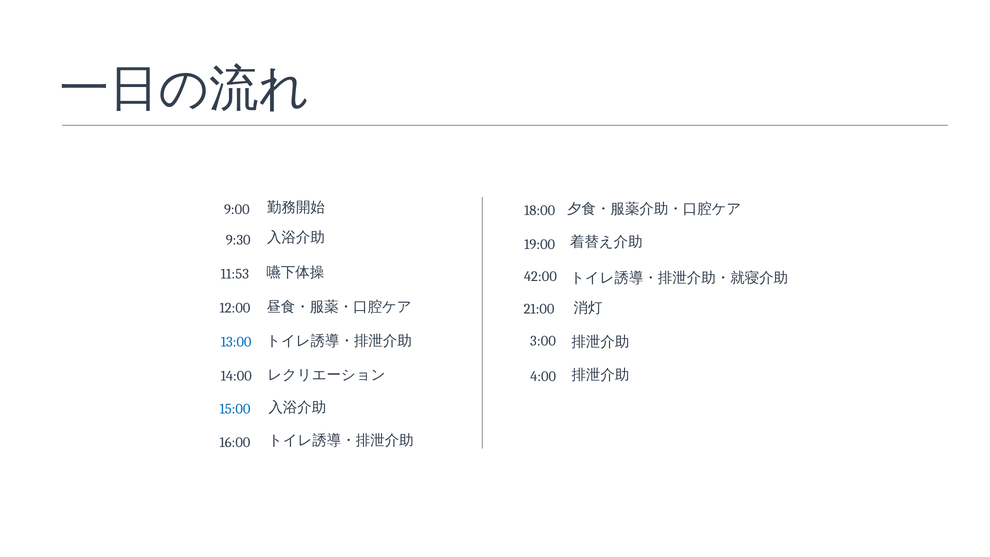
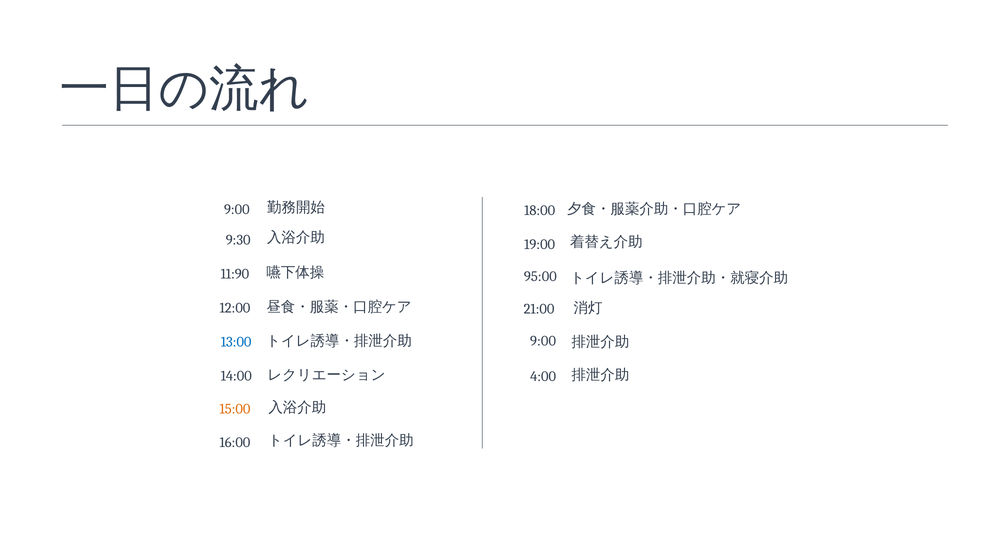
11:53: 11:53 -> 11:90 (235, 274)
42:00: 42:00 -> 95:00 (540, 277)
3:00: 3:00 -> 9:00 (543, 341)
15:00 colour: blue -> orange (235, 409)
